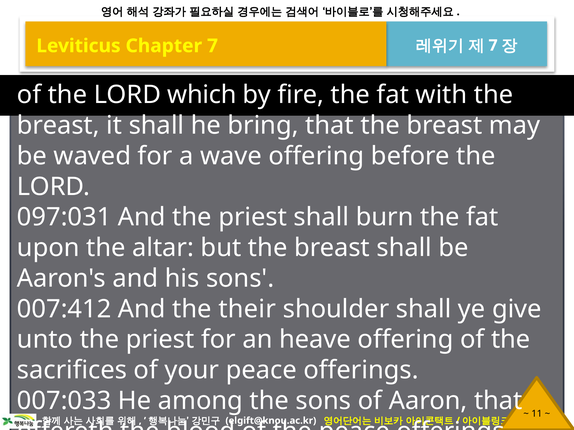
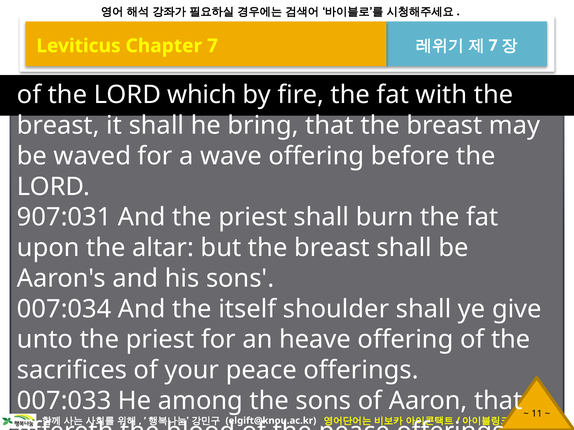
097:031: 097:031 -> 907:031 (64, 217)
007:412: 007:412 -> 007:034 (64, 309)
their: their -> itself (247, 309)
